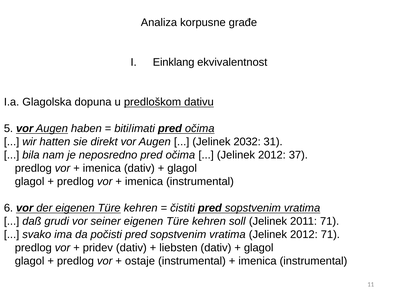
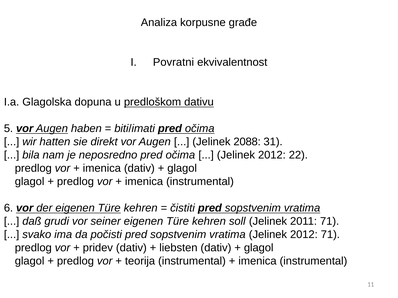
Einklang: Einklang -> Povratni (173, 62)
2032: 2032 -> 2088 (247, 142)
37: 37 -> 22 (298, 155)
ostaje: ostaje -> teorija (140, 262)
